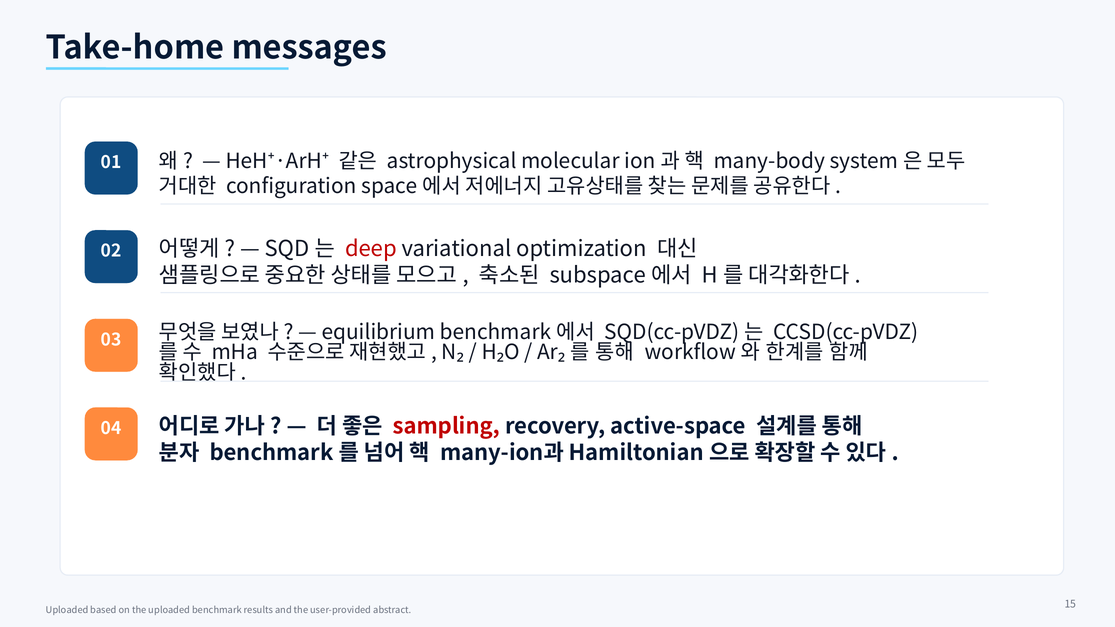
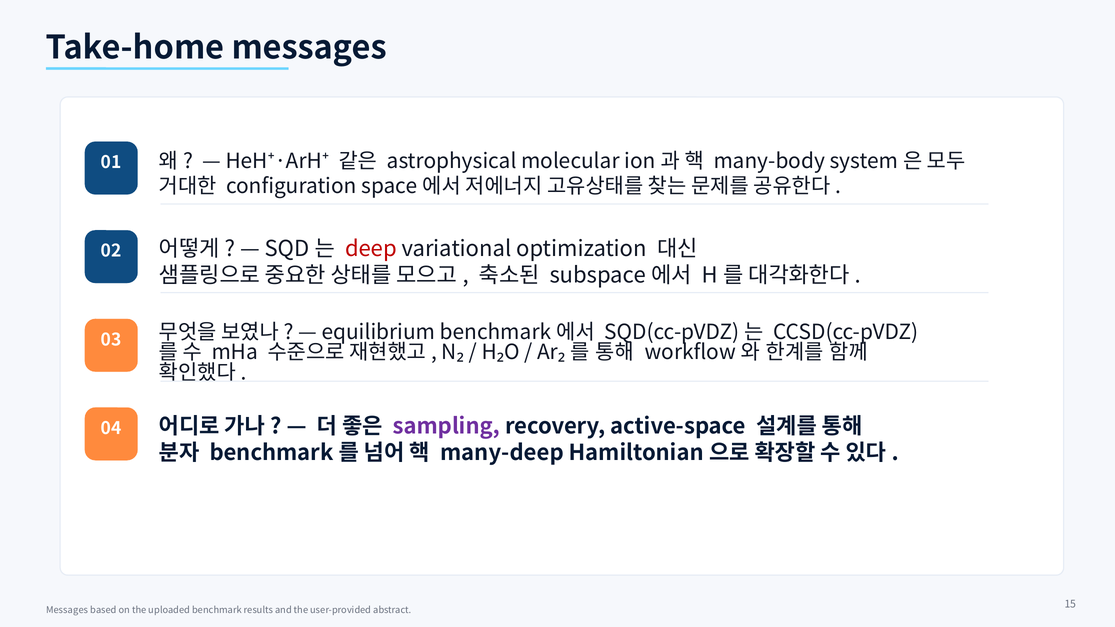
sampling colour: red -> purple (446, 426)
many-ion과: many-ion과 -> many-deep (502, 453)
Uploaded: Uploaded -> Messages (67, 610)
